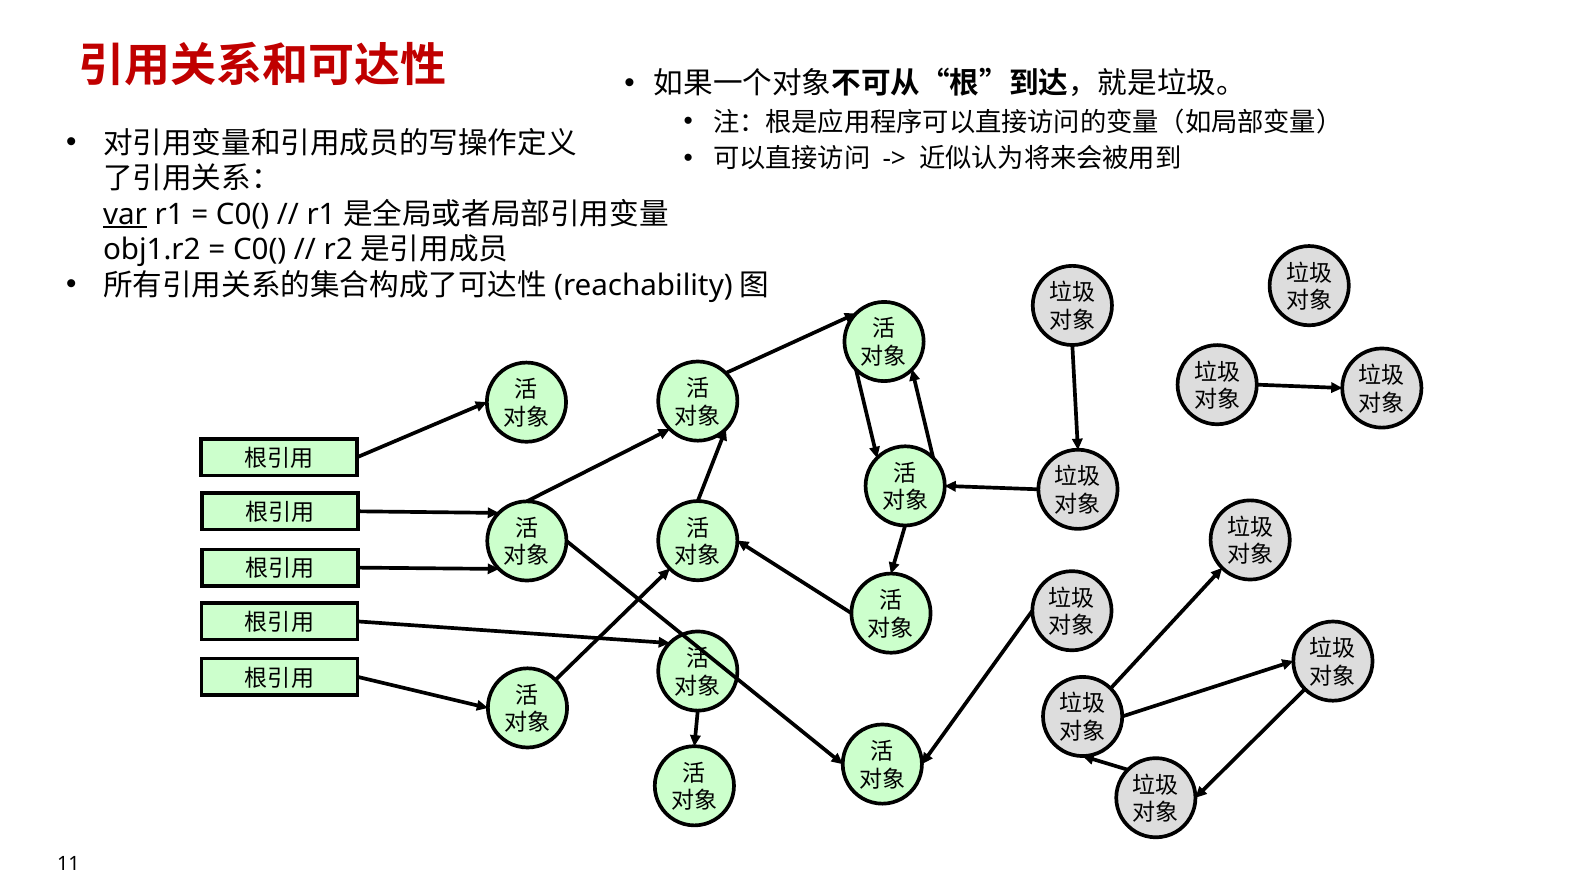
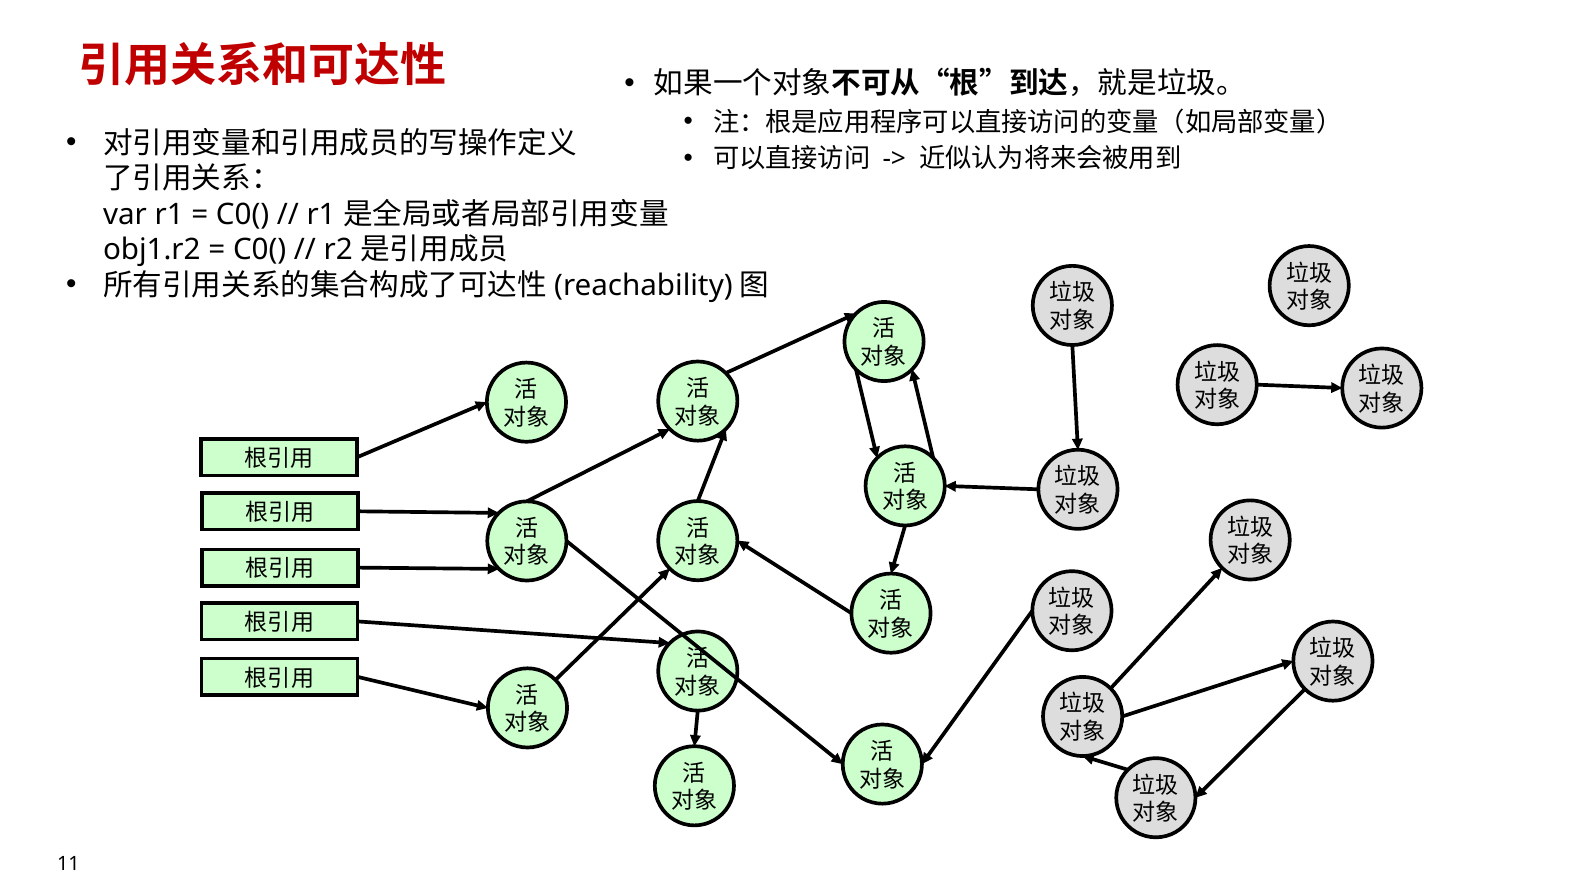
var underline: present -> none (125, 215)
